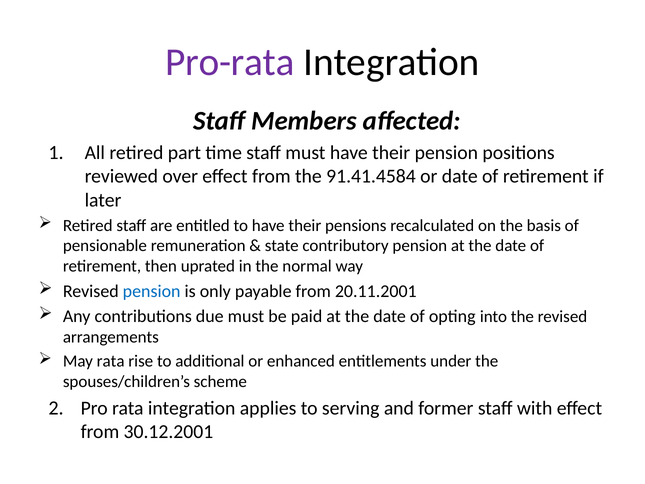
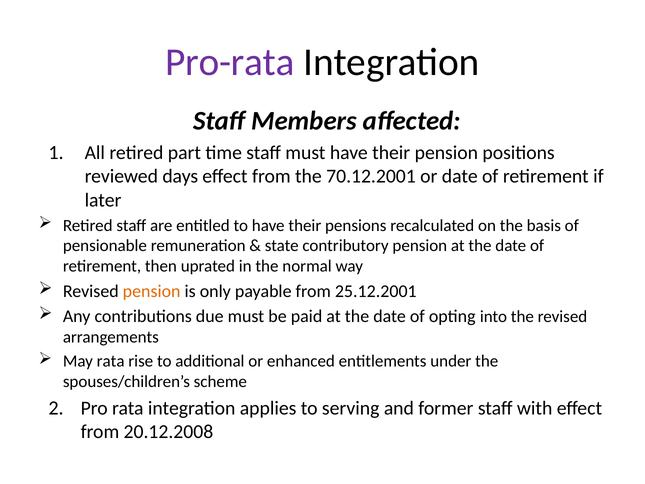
over: over -> days (180, 176)
91.41.4584: 91.41.4584 -> 70.12.2001 (371, 176)
pension colour: blue -> orange (152, 291)
20.11.2001: 20.11.2001 -> 25.12.2001 (376, 291)
30.12.2001: 30.12.2001 -> 20.12.2008 (168, 432)
